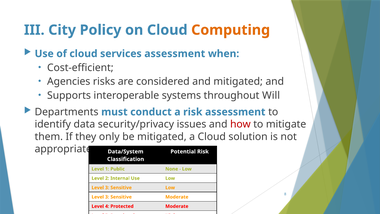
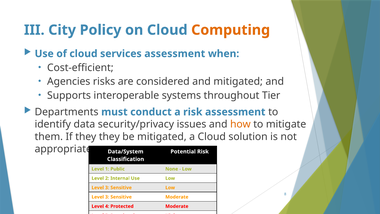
Will: Will -> Tier (271, 95)
how colour: red -> orange (240, 124)
they only: only -> they (109, 137)
